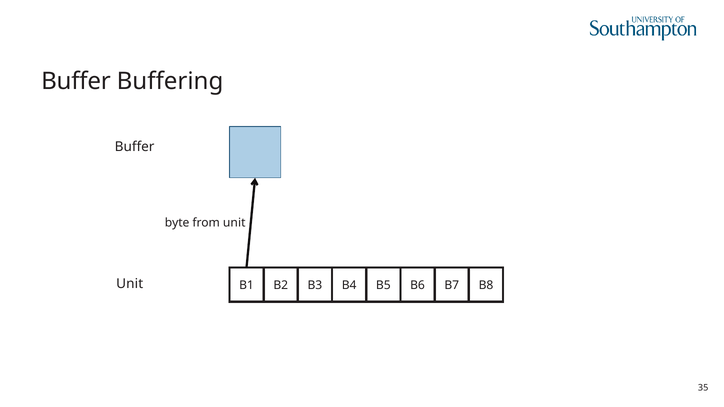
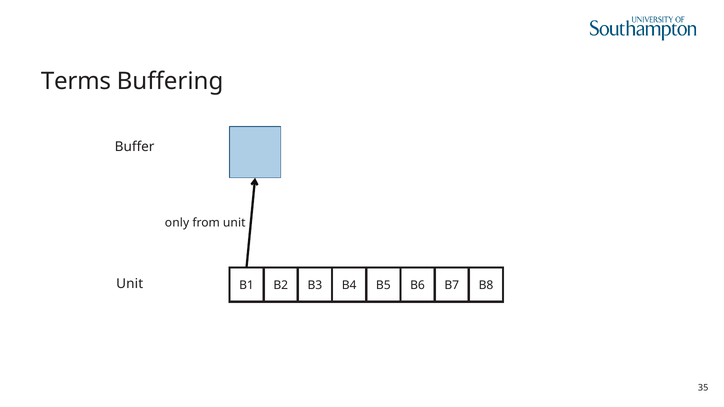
Buffer: Buffer -> Terms (76, 81)
byte: byte -> only (177, 223)
